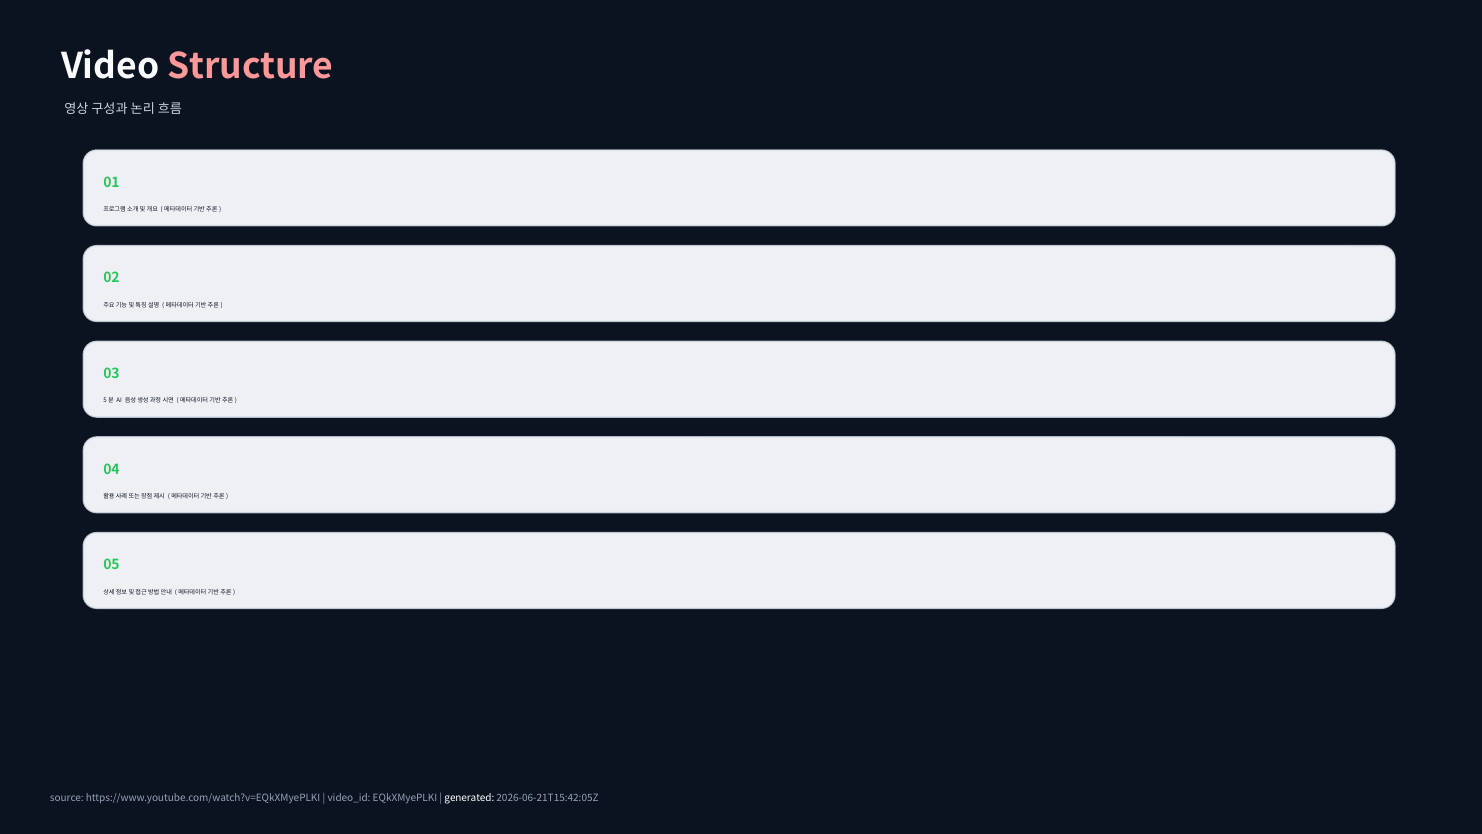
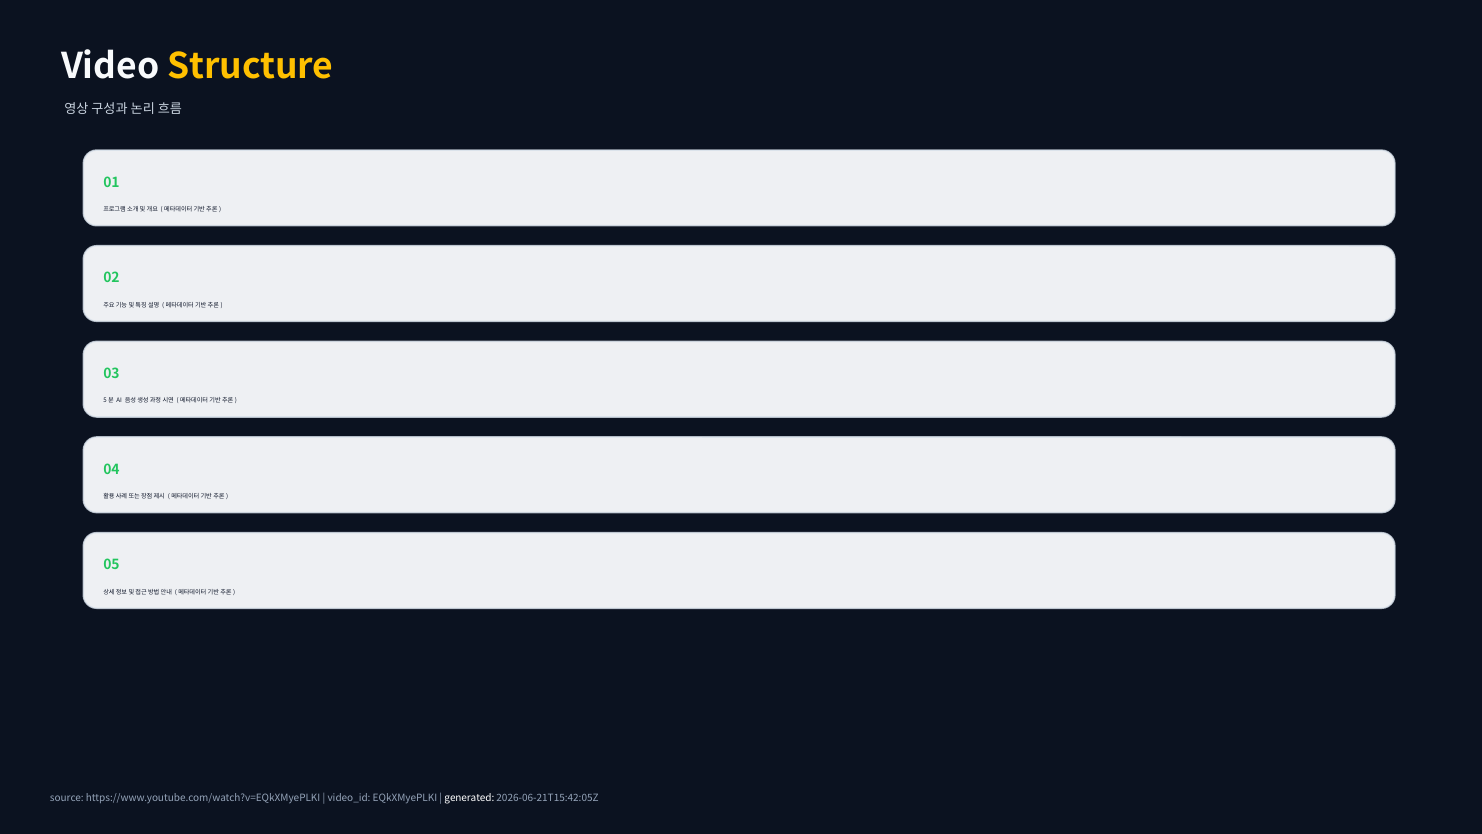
Structure colour: pink -> yellow (251, 66)
